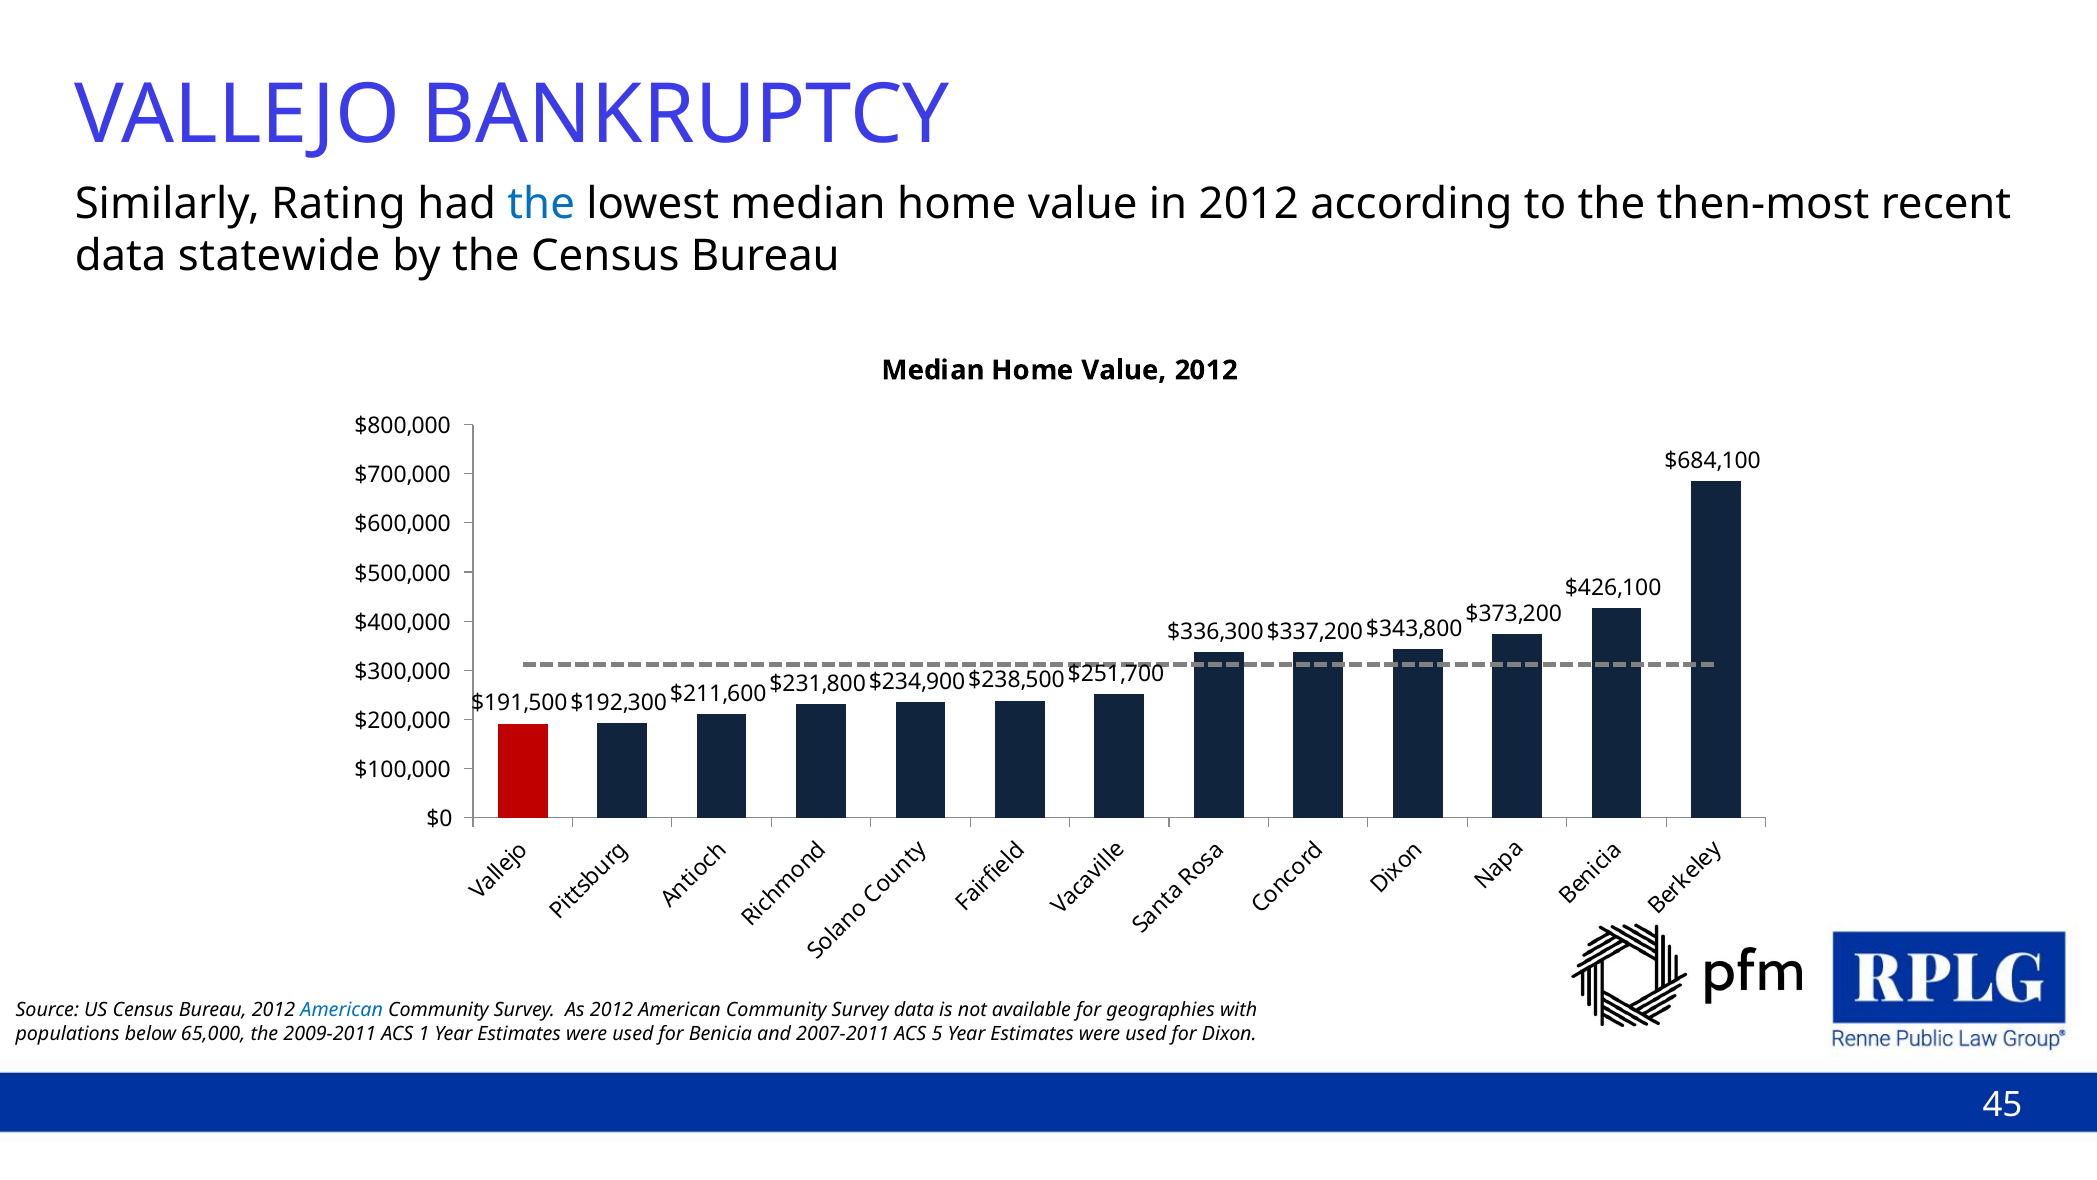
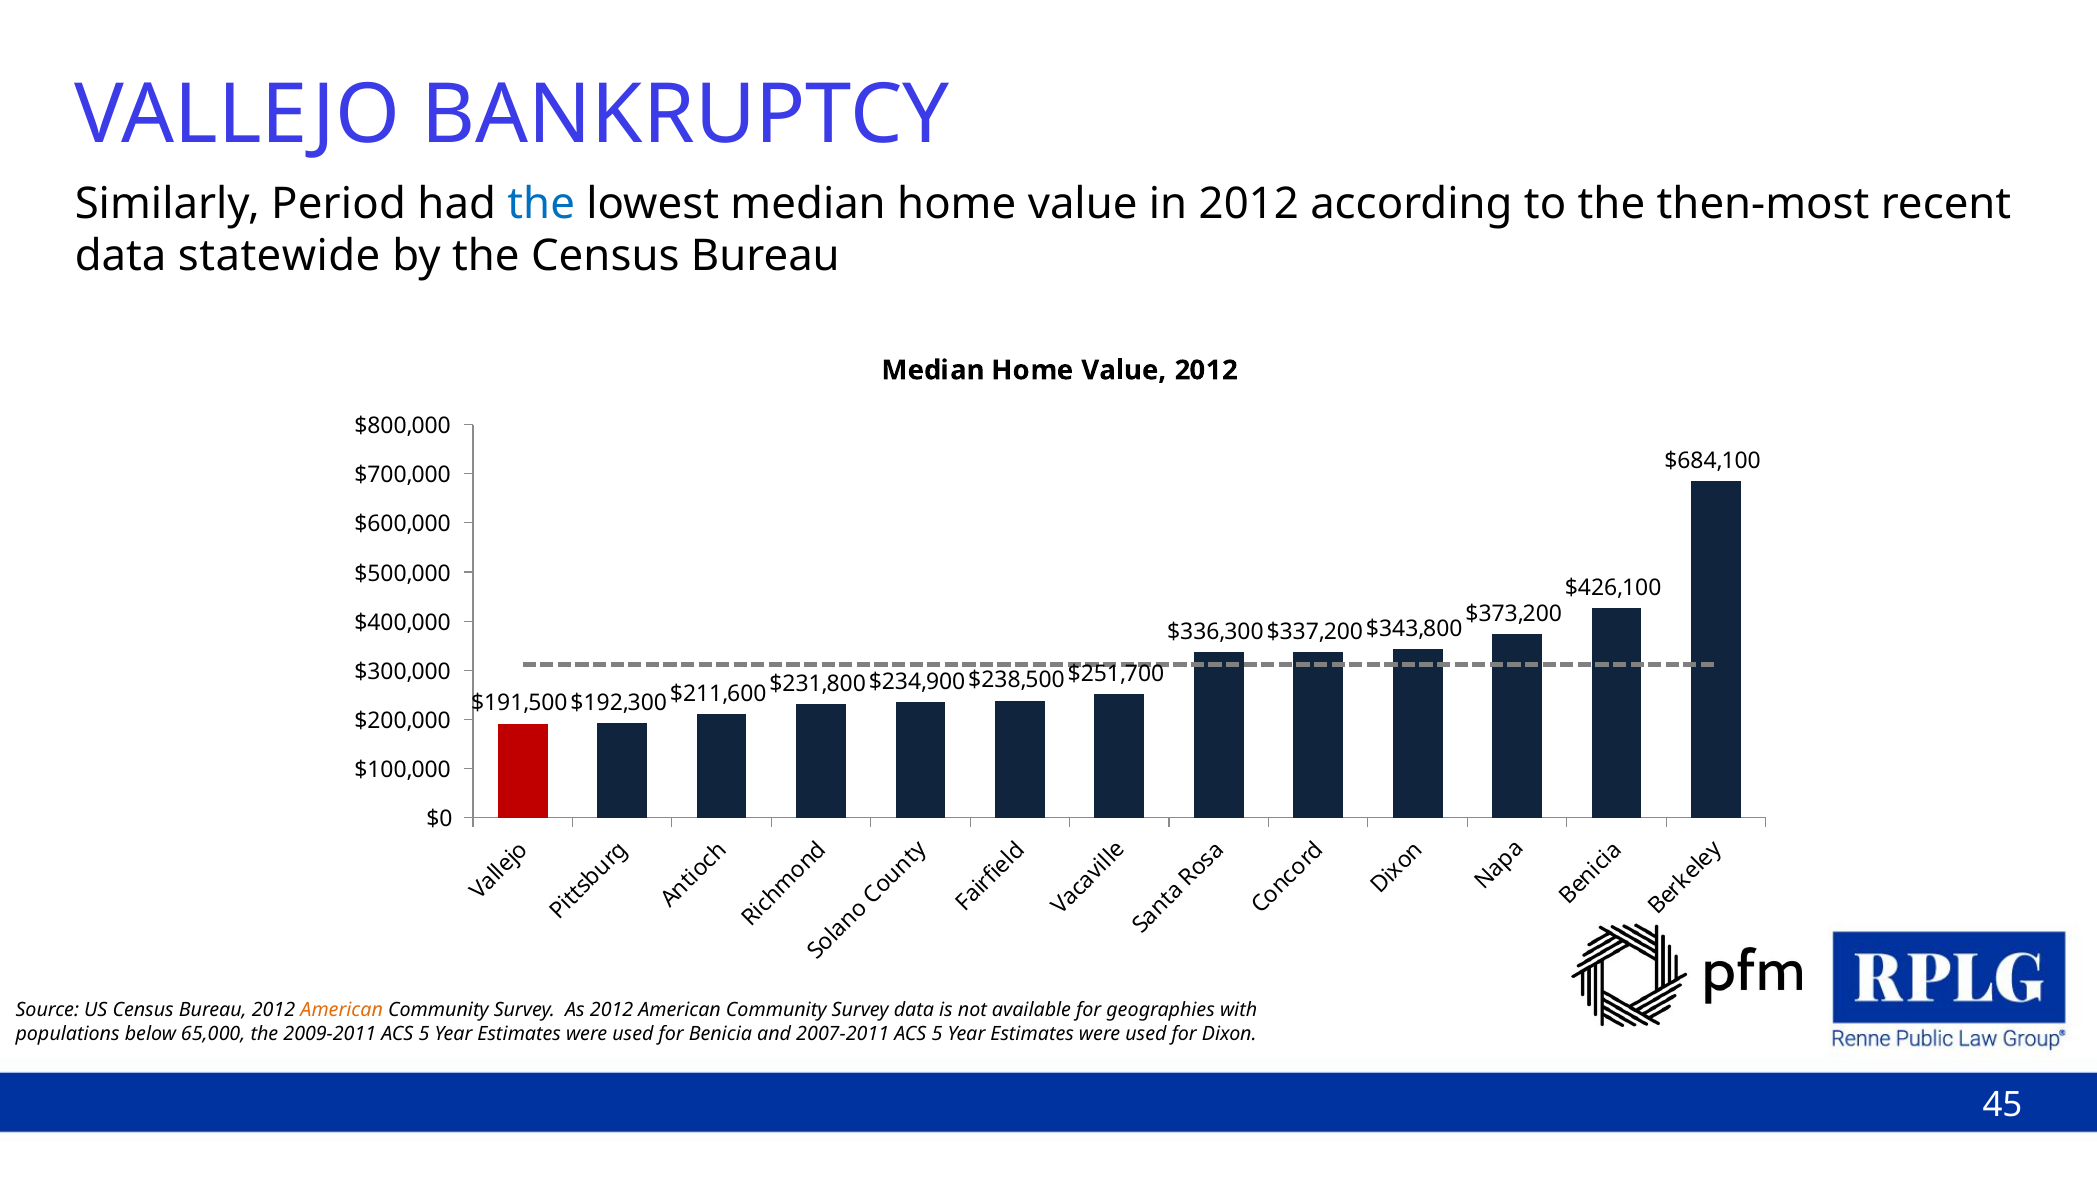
Rating: Rating -> Period (339, 204)
American colour: blue -> orange (342, 1010)
2009-2011 ACS 1: 1 -> 5 (424, 1034)
